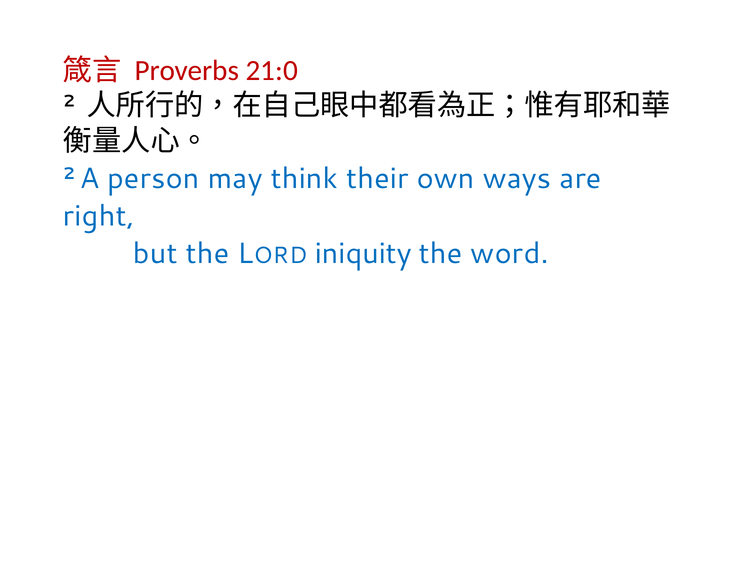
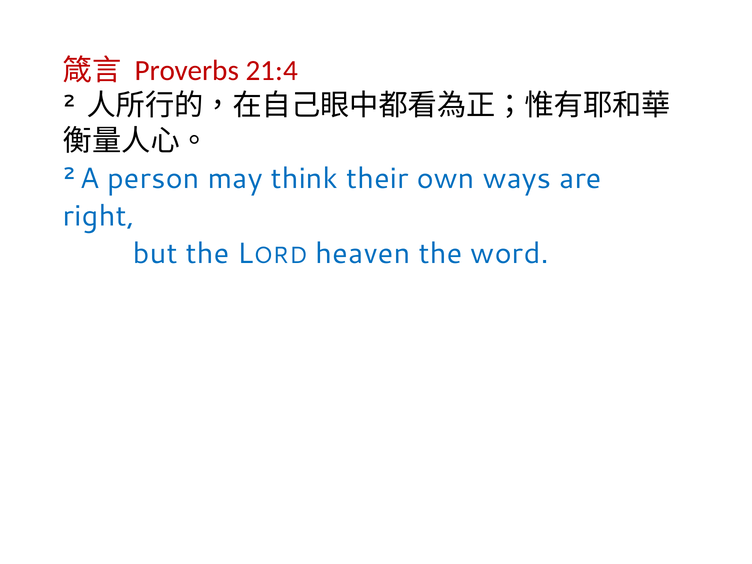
21:0: 21:0 -> 21:4 (272, 71)
iniquity: iniquity -> heaven (363, 254)
